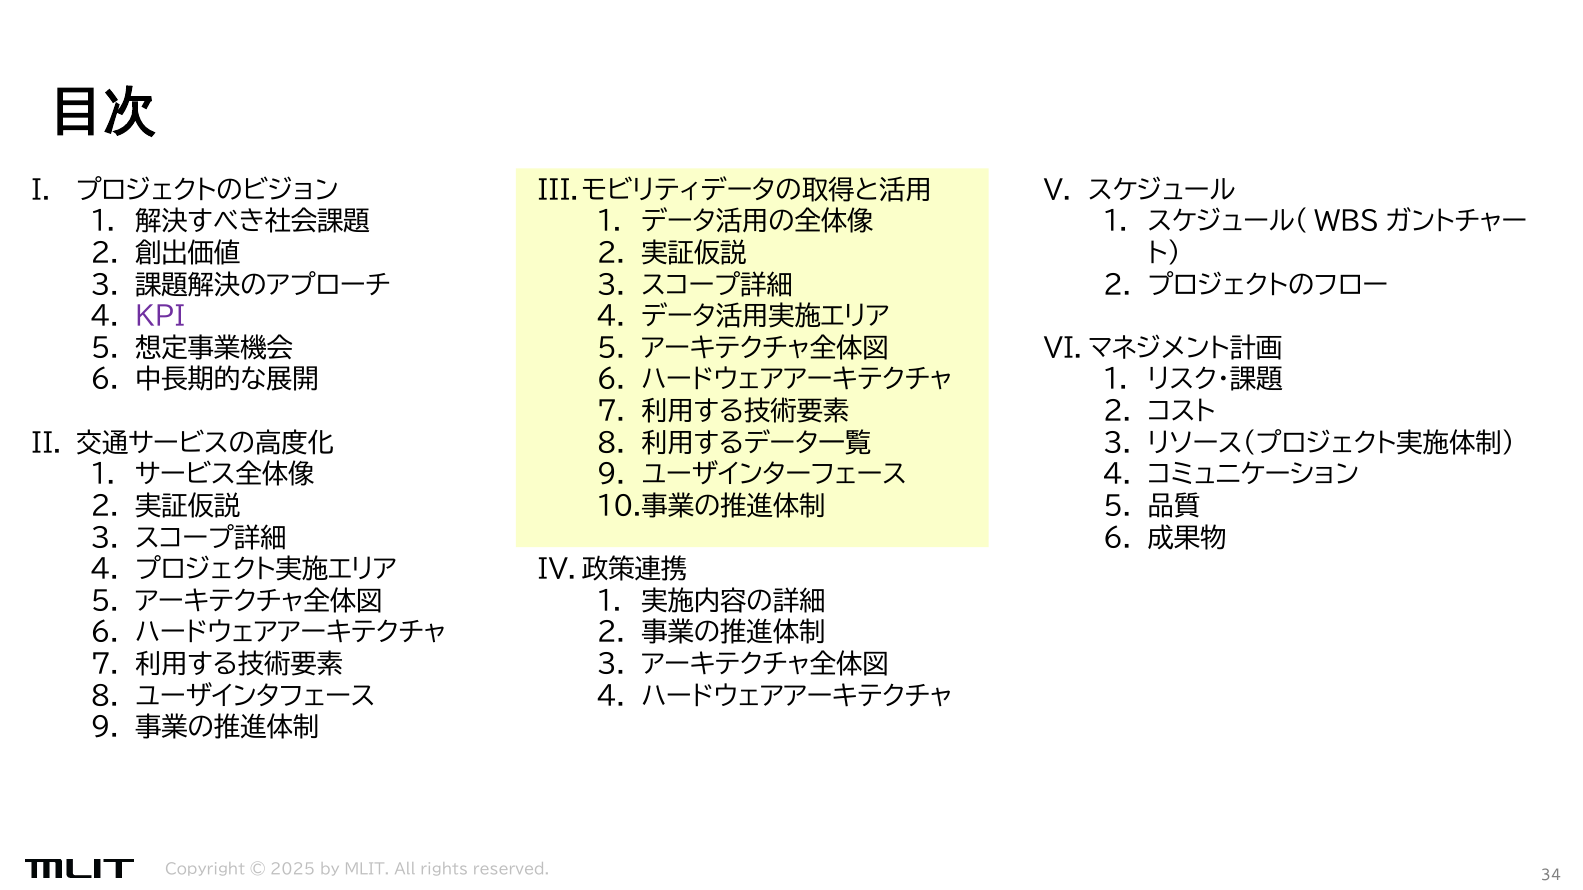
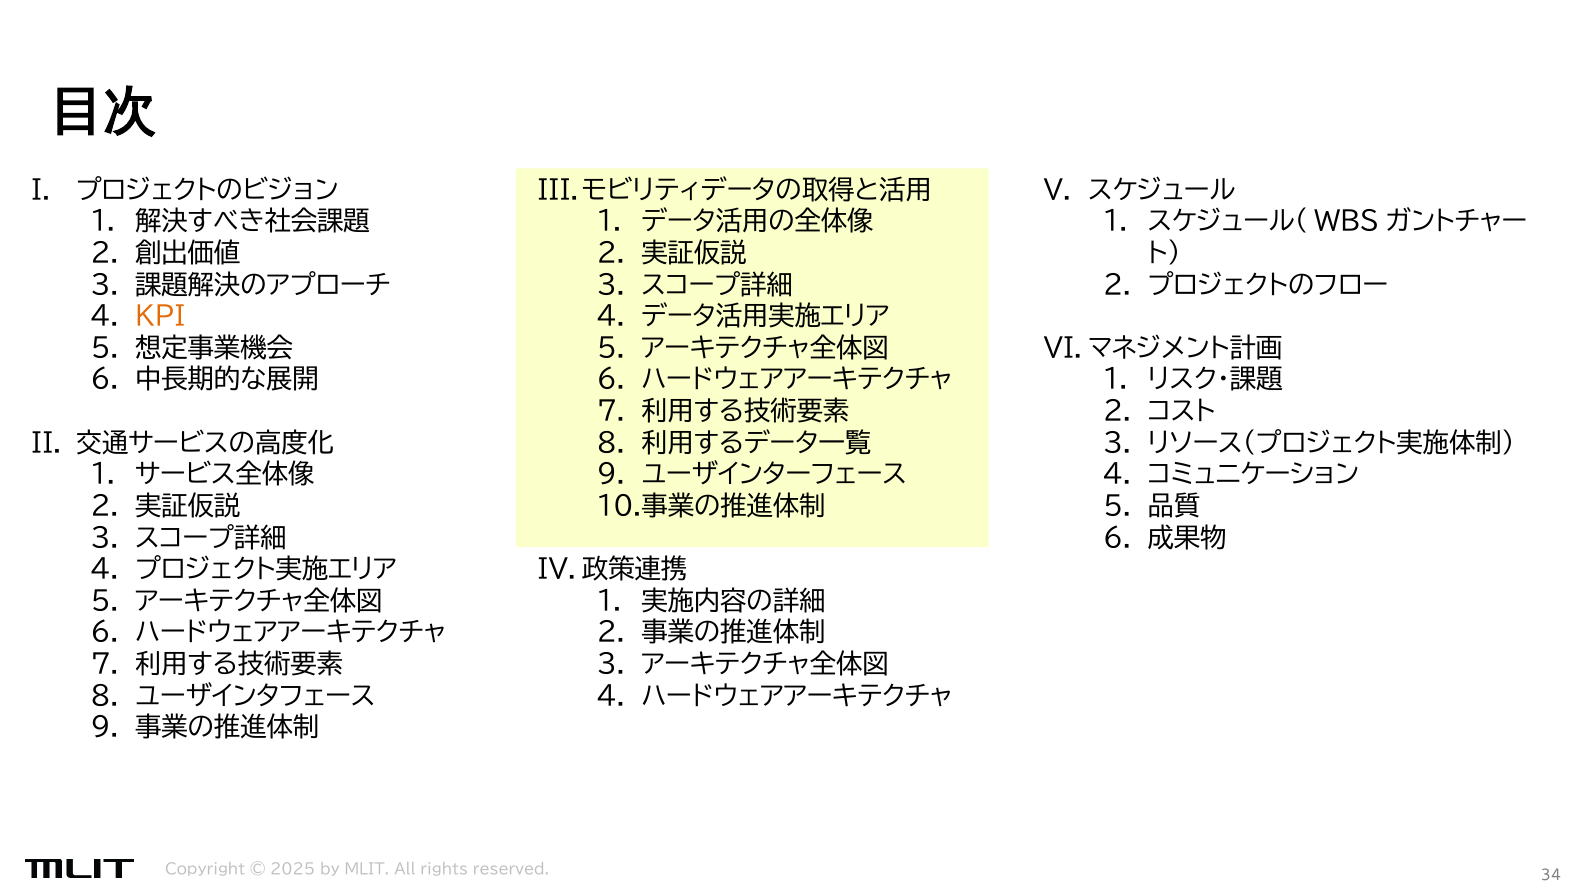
KPI colour: purple -> orange (160, 317)
